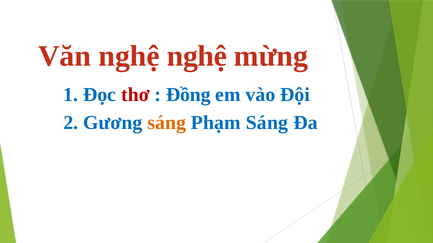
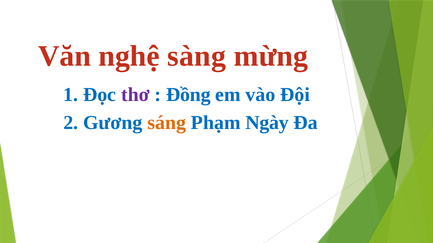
nghệ nghệ: nghệ -> sàng (197, 56)
thơ colour: red -> purple (135, 95)
Phạm Sáng: Sáng -> Ngày (267, 123)
